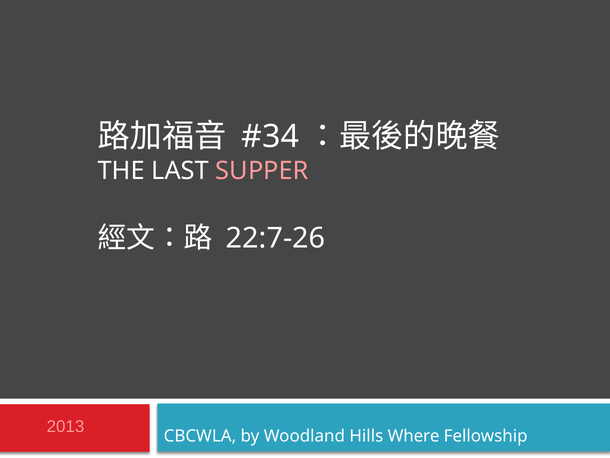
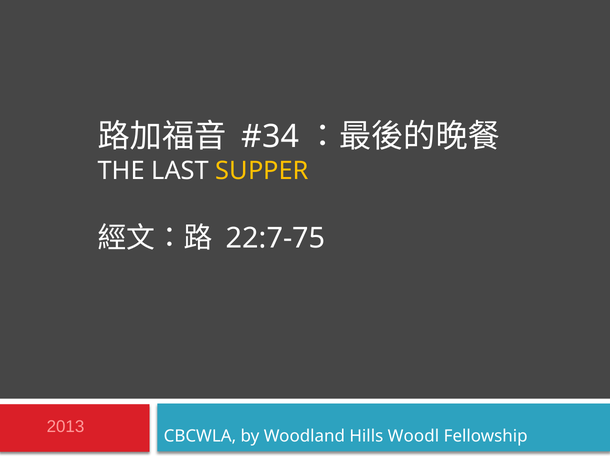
SUPPER colour: pink -> yellow (262, 171)
22:7-26: 22:7-26 -> 22:7-75 (276, 238)
Where: Where -> Woodl (413, 436)
